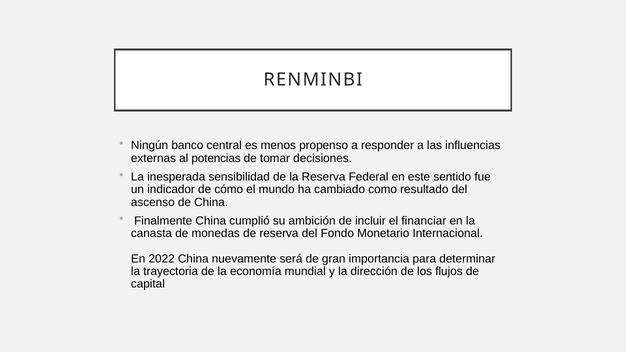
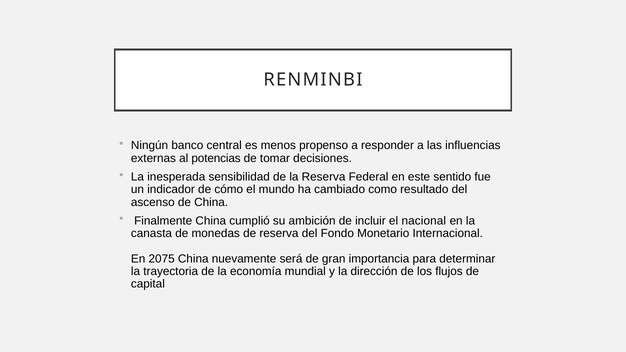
financiar: financiar -> nacional (424, 221)
2022: 2022 -> 2075 (162, 259)
